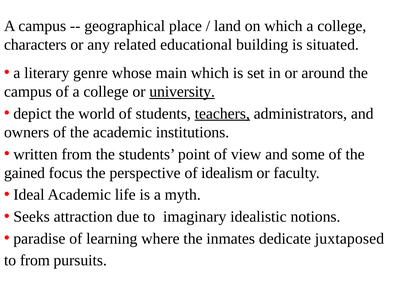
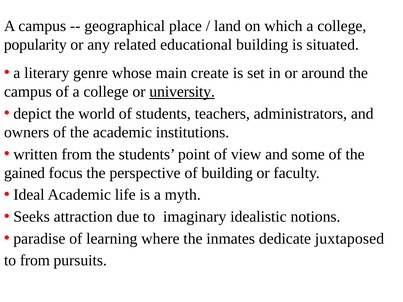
characters: characters -> popularity (35, 45)
main which: which -> create (210, 73)
teachers underline: present -> none (222, 114)
of idealism: idealism -> building (227, 173)
